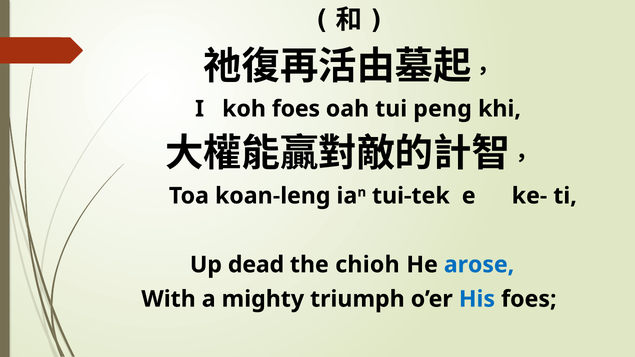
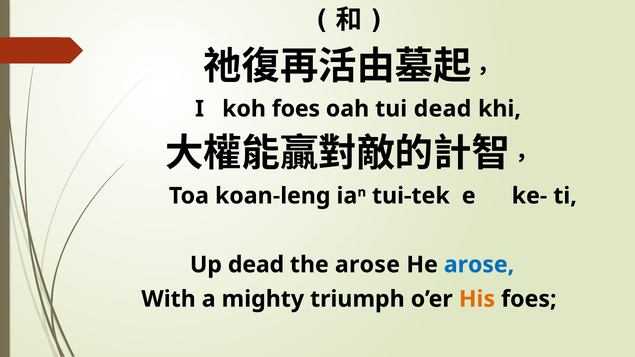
tui peng: peng -> dead (443, 109)
the chioh: chioh -> arose (367, 265)
His colour: blue -> orange (477, 299)
